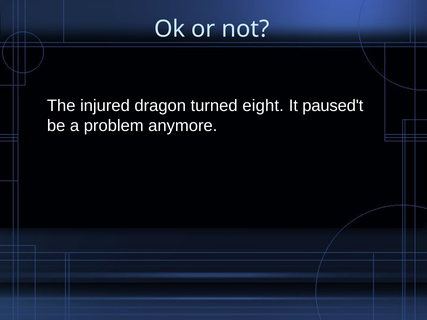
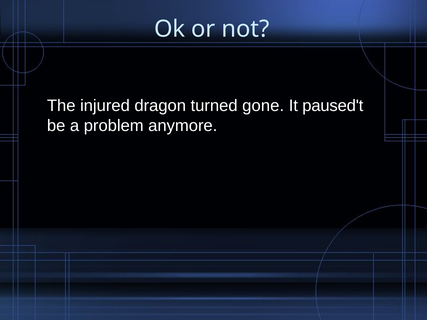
eight: eight -> gone (263, 106)
